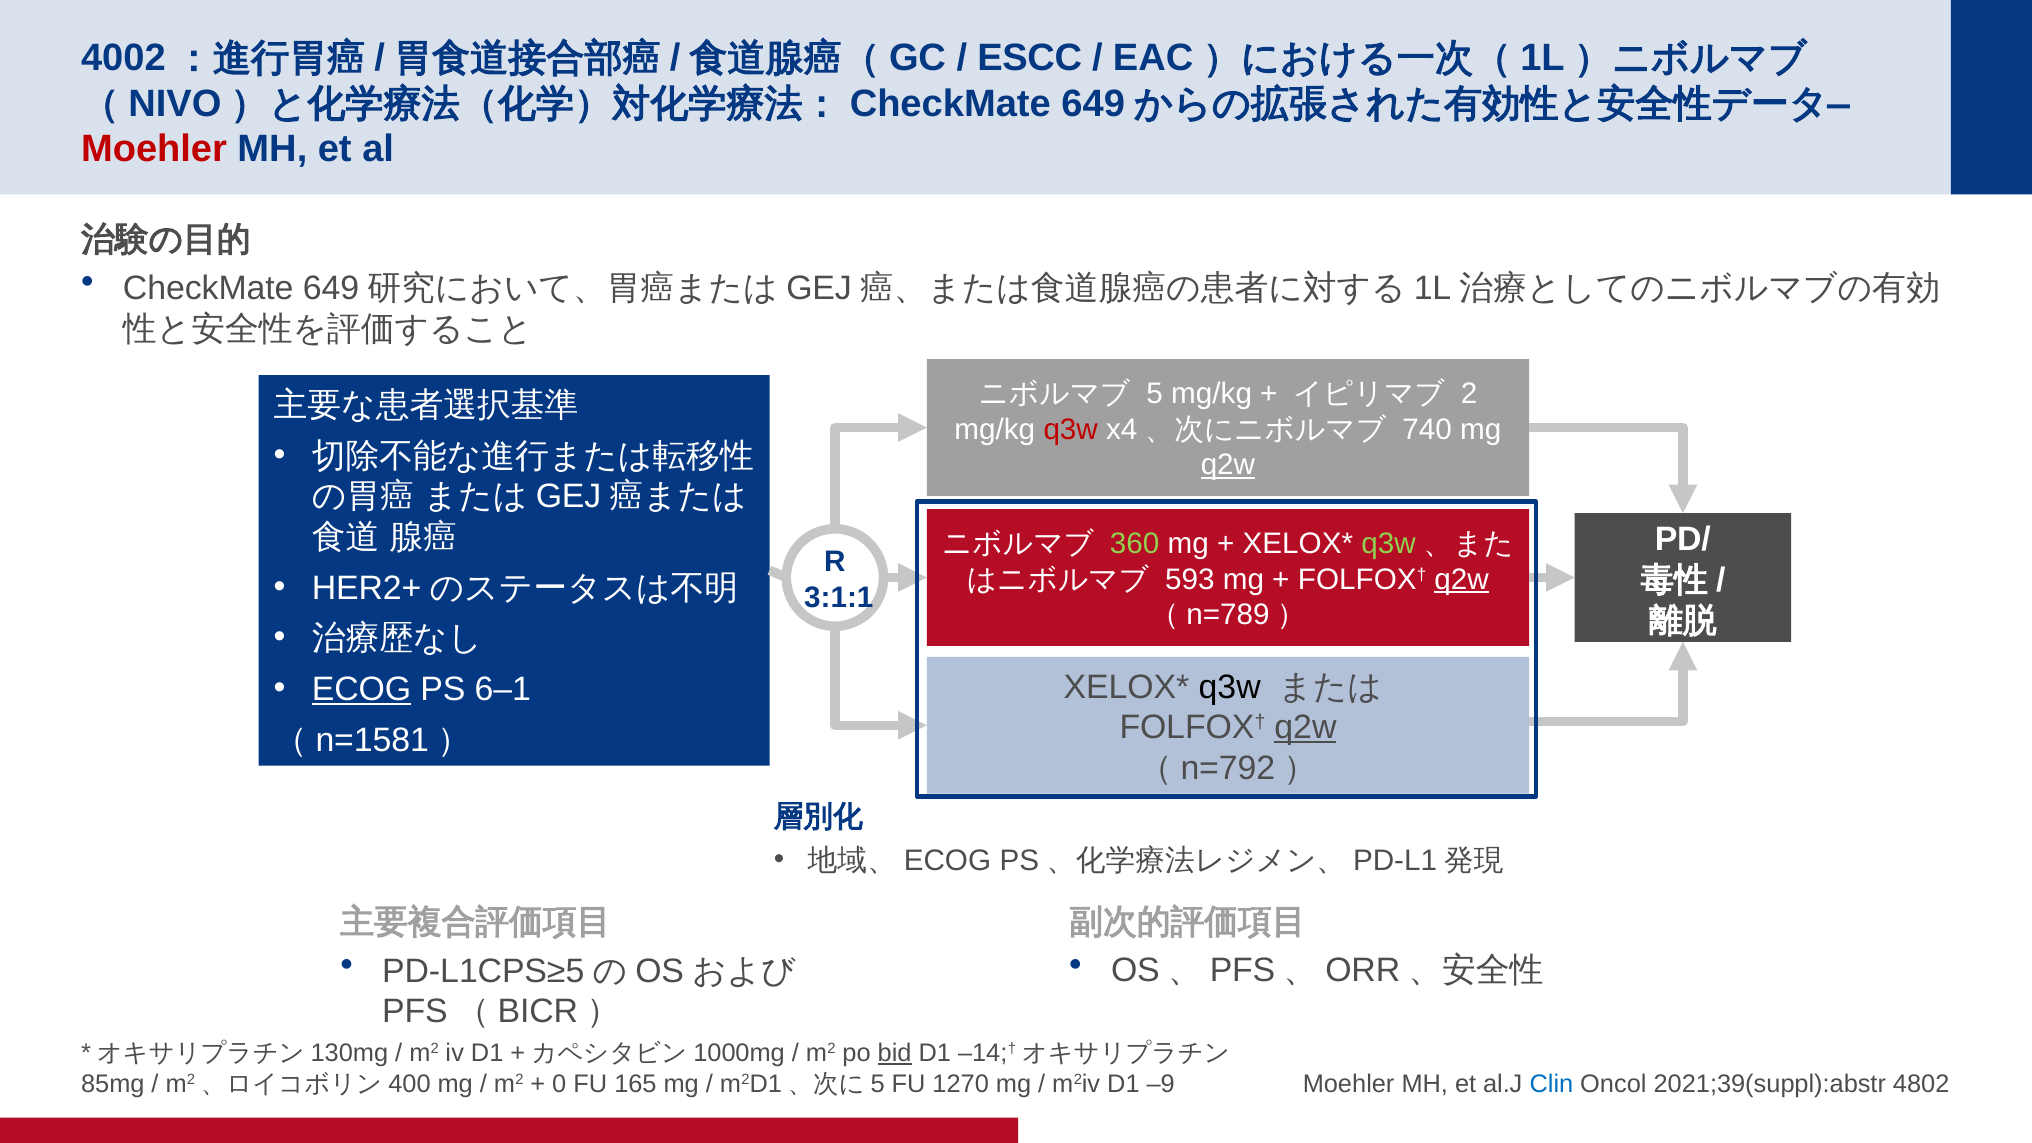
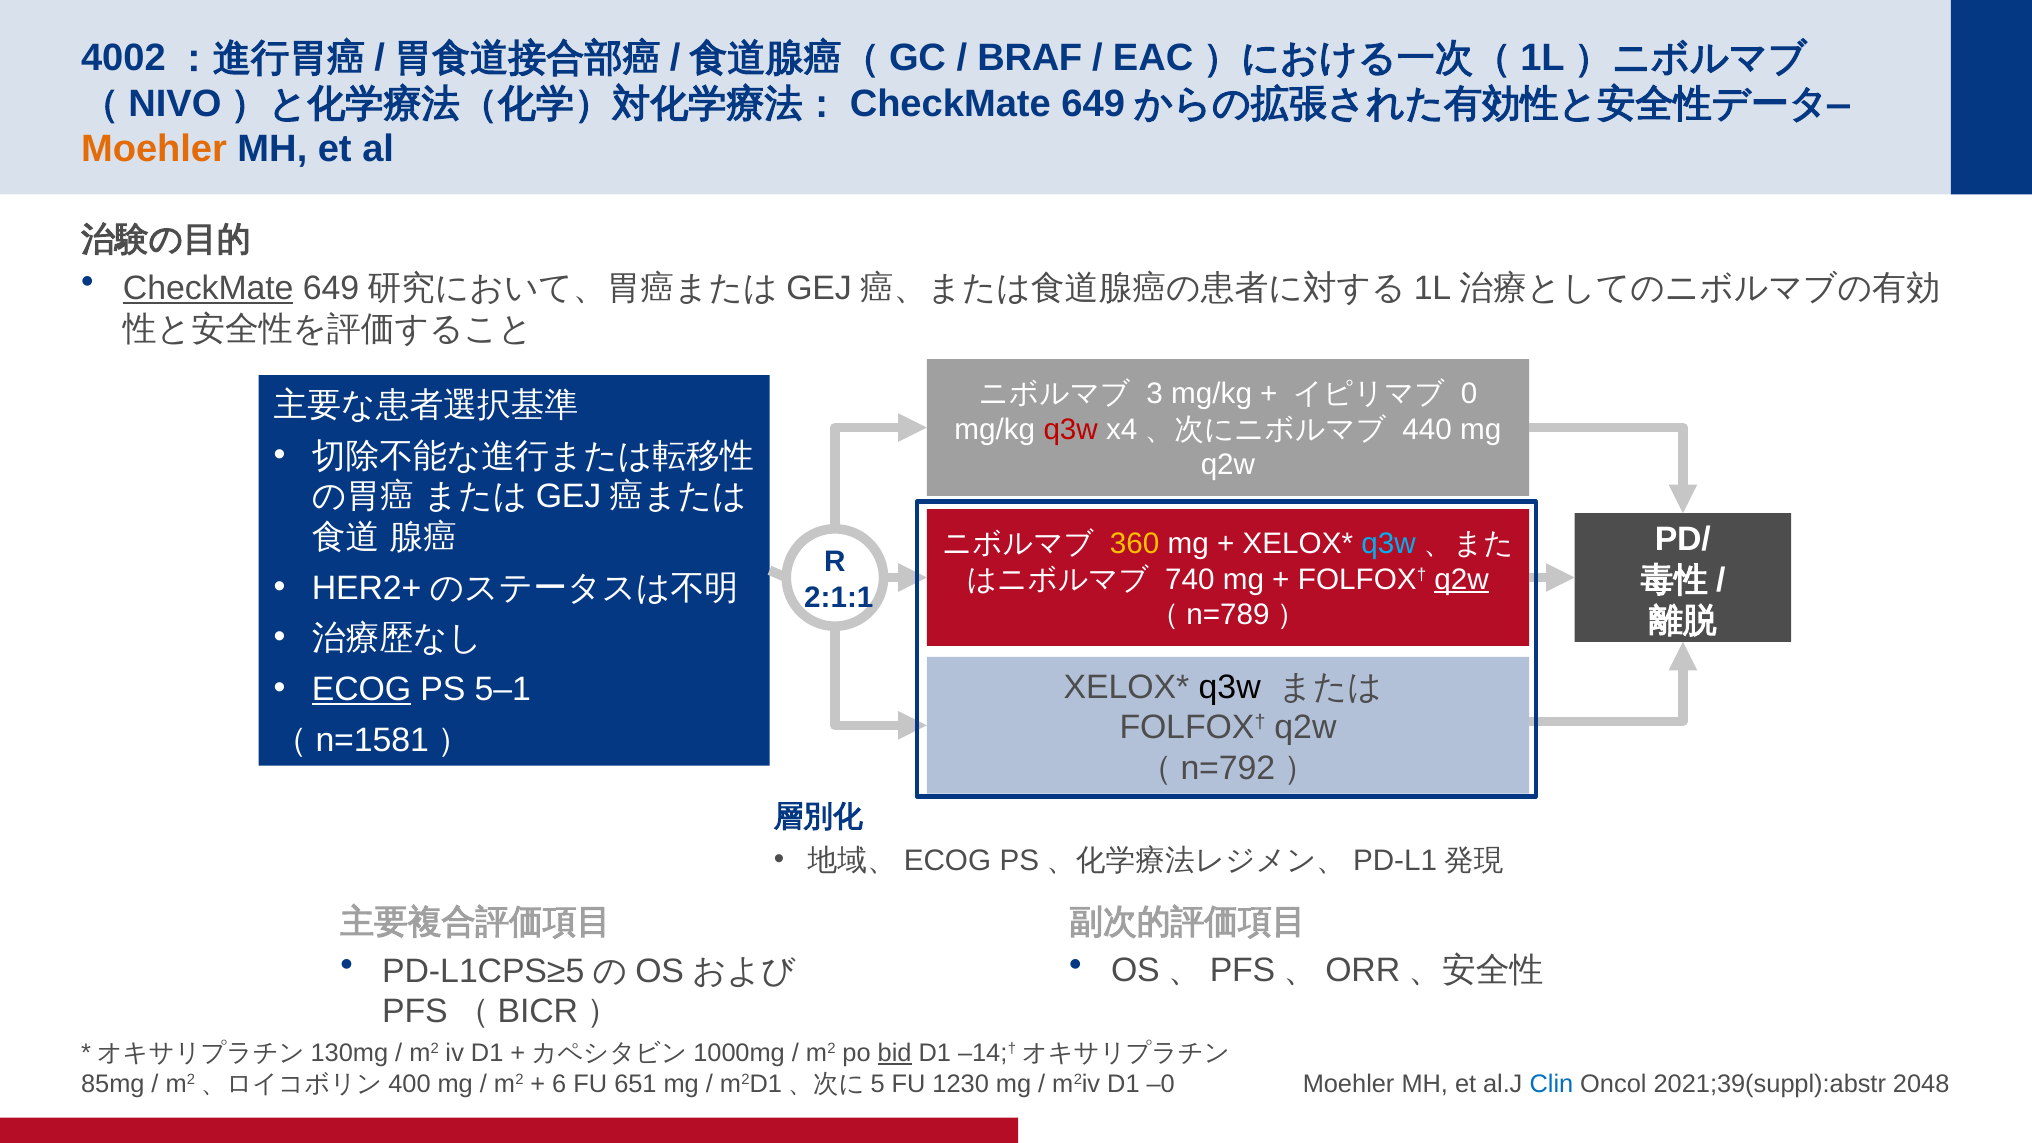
ESCC: ESCC -> BRAF (1030, 58)
Moehler colour: red -> orange (154, 149)
CheckMate underline: none -> present (208, 288)
5: 5 -> 3 (1155, 394)
2: 2 -> 0 (1469, 394)
740: 740 -> 440 (1427, 430)
q2w underline: present -> none (1228, 465)
360 colour: light green -> yellow (1135, 544)
q3w colour: light green -> light blue (1389, 544)
593: 593 -> 740 (1190, 580)
3:1:1: 3:1:1 -> 2:1:1 (839, 597)
6–1: 6–1 -> 5–1 (503, 689)
q2w underline: present -> none (1305, 728)
0: 0 -> 6 (559, 1084)
165: 165 -> 651 (635, 1084)
1270: 1270 -> 1230 (961, 1084)
–9: –9 -> –0 (1161, 1084)
4802: 4802 -> 2048 (1921, 1084)
